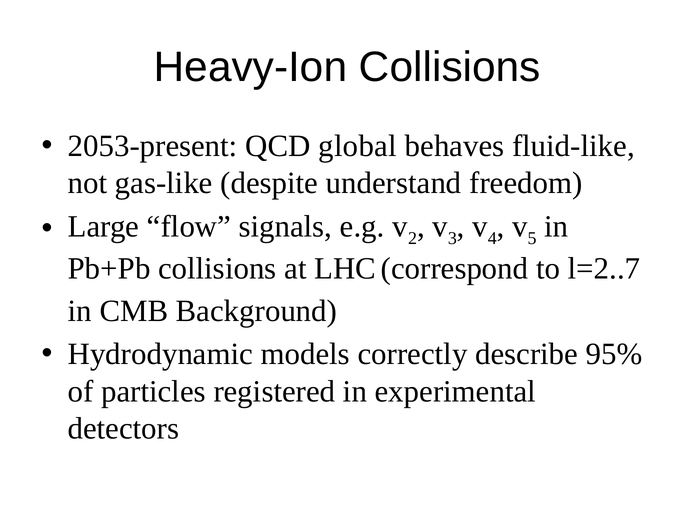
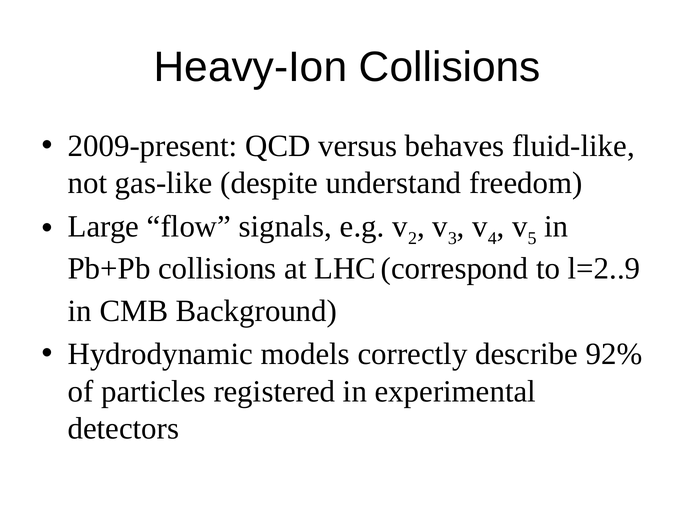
2053-present: 2053-present -> 2009-present (153, 146)
global: global -> versus (358, 146)
l=2..7: l=2..7 -> l=2..9 (604, 268)
95%: 95% -> 92% (614, 354)
